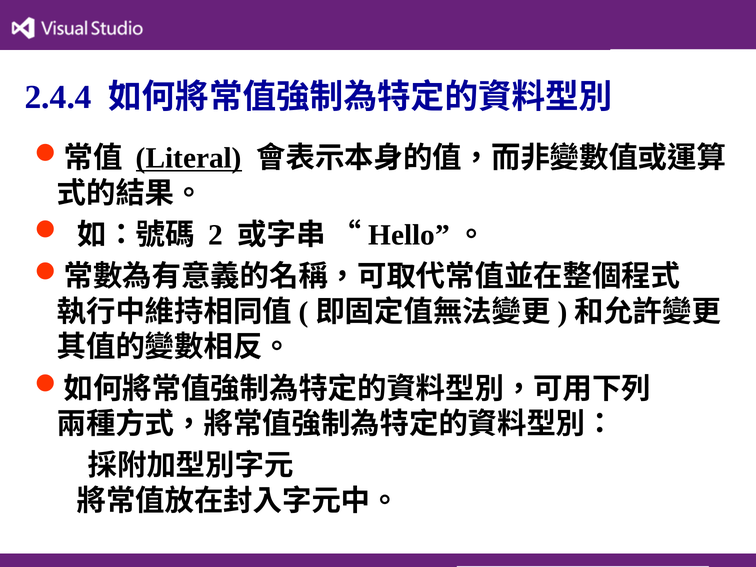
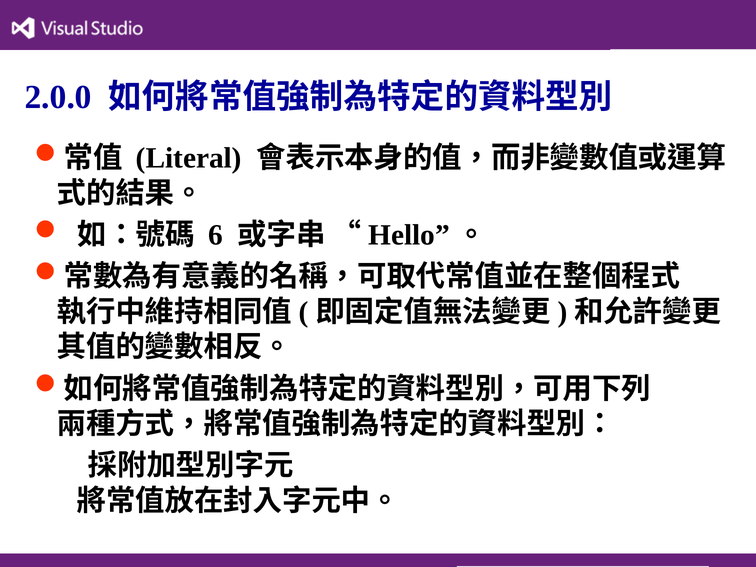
2.4.4: 2.4.4 -> 2.0.0 (58, 97)
Literal underline: present -> none (189, 158)
2: 2 -> 6 (216, 235)
